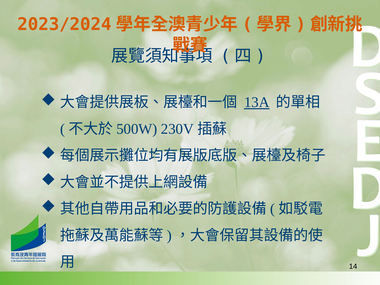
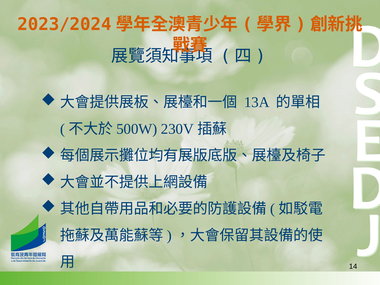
13A underline: present -> none (257, 102)
